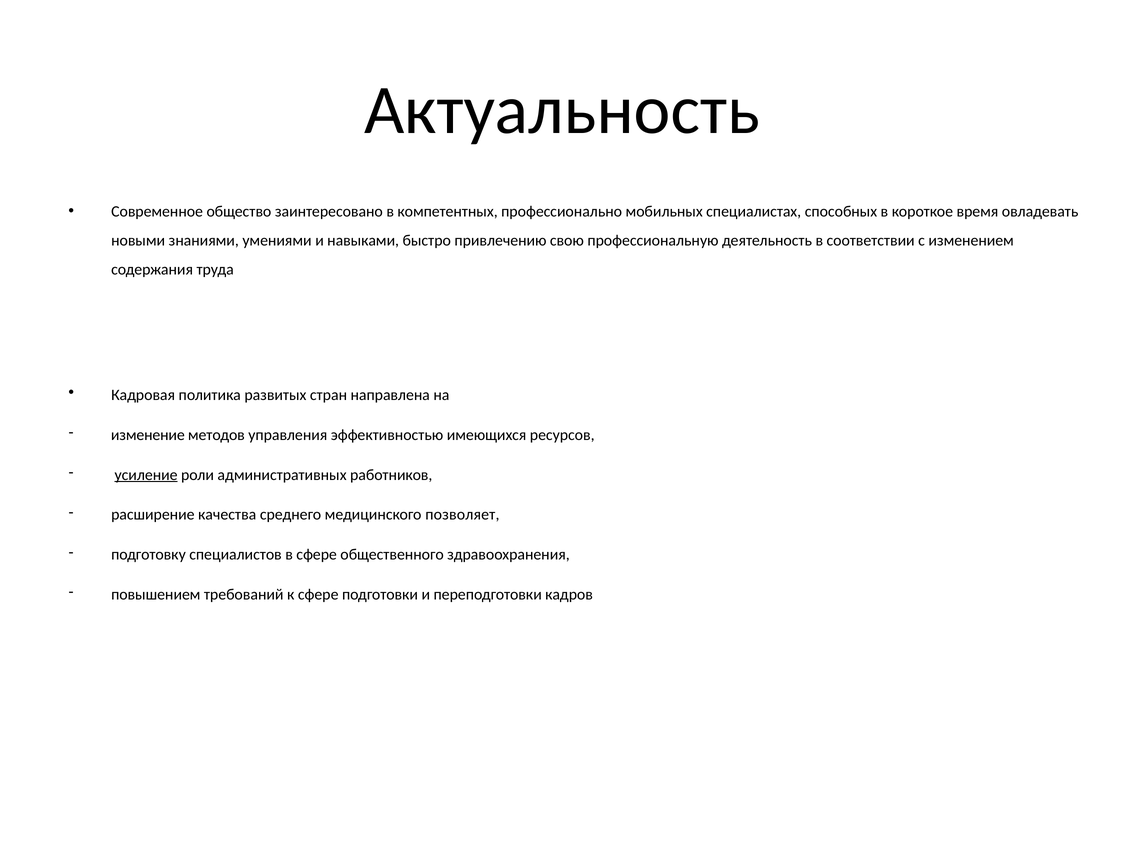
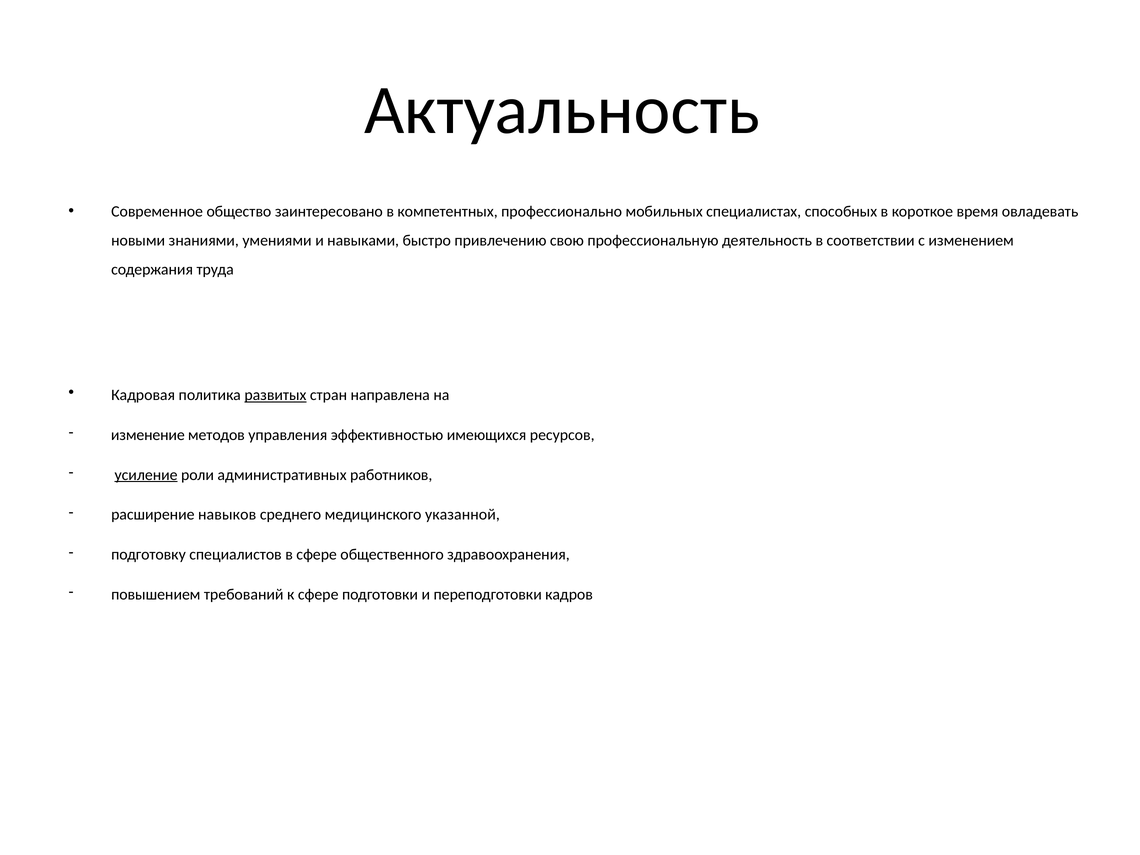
развитых underline: none -> present (275, 395)
качества: качества -> навыков (227, 515)
позволяет: позволяет -> указанной (462, 515)
